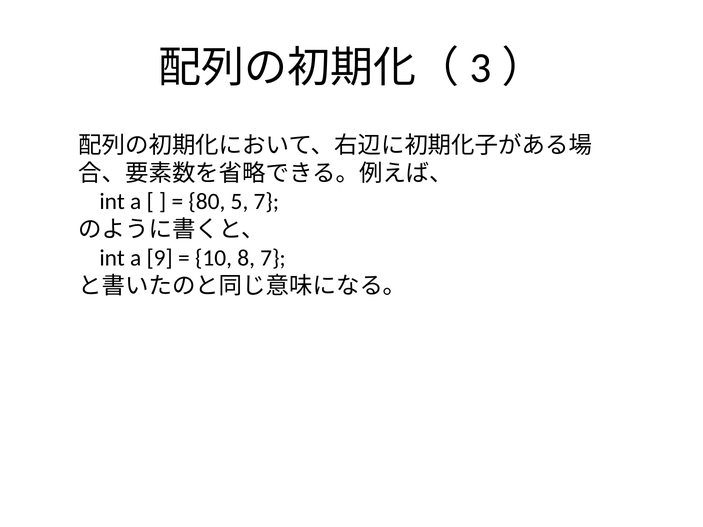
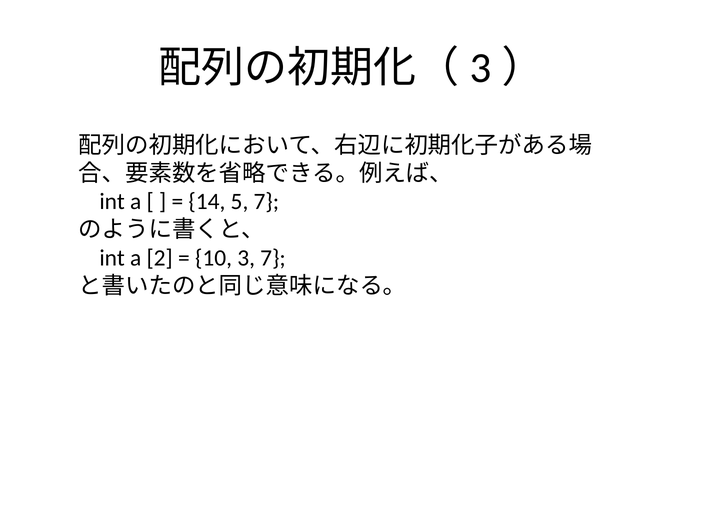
80: 80 -> 14 (207, 202)
9: 9 -> 2 (160, 258)
8: 8 -> 3 (246, 258)
